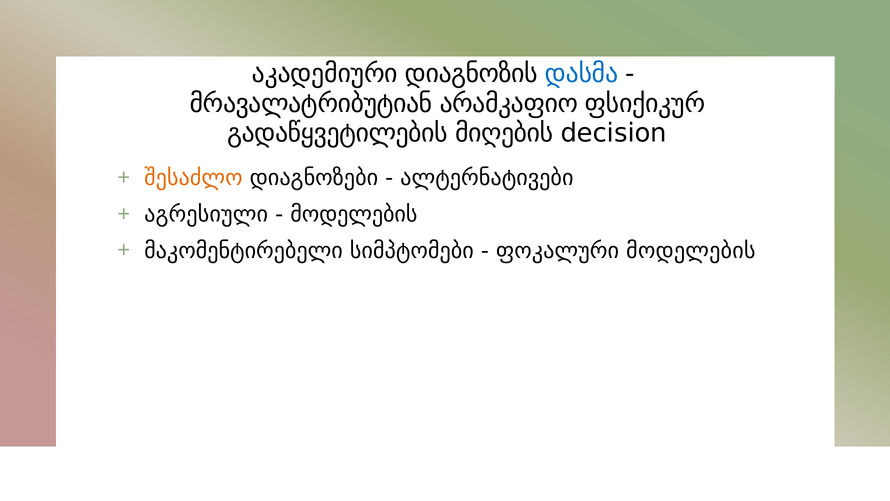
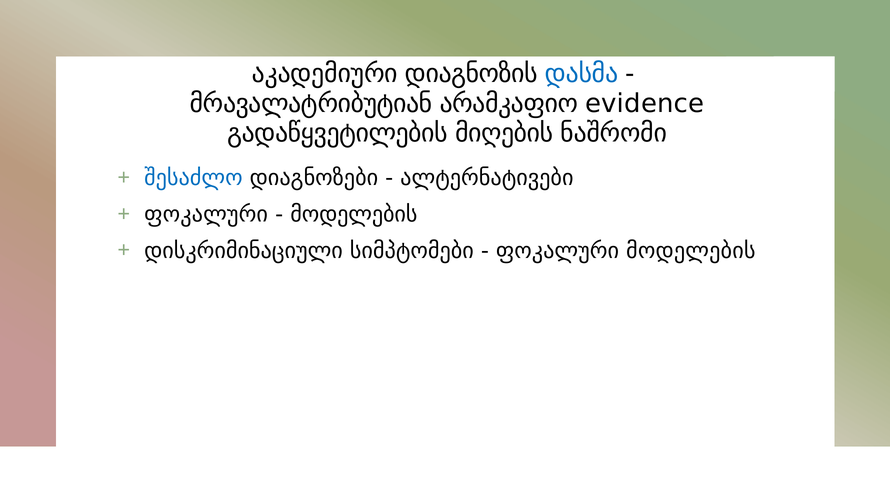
ფსიქიკურ: ფსიქიკურ -> evidence (645, 103)
decision: decision -> ნაშრომი (614, 133)
შესაძლო colour: orange -> blue (193, 178)
აგრესიული: აგრესიული -> ფოკალური (206, 214)
მაკომენტირებელი: მაკომენტირებელი -> დისკრიმინაციული (243, 251)
